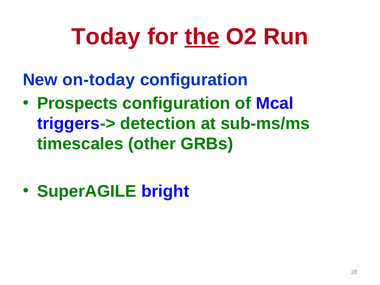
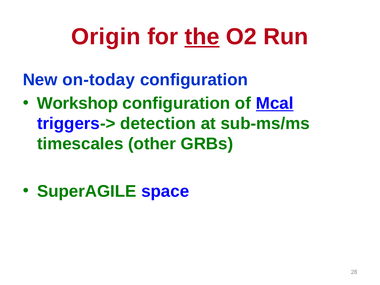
Today: Today -> Origin (106, 37)
Prospects: Prospects -> Workshop (77, 103)
Mcal underline: none -> present (275, 103)
bright: bright -> space (165, 191)
